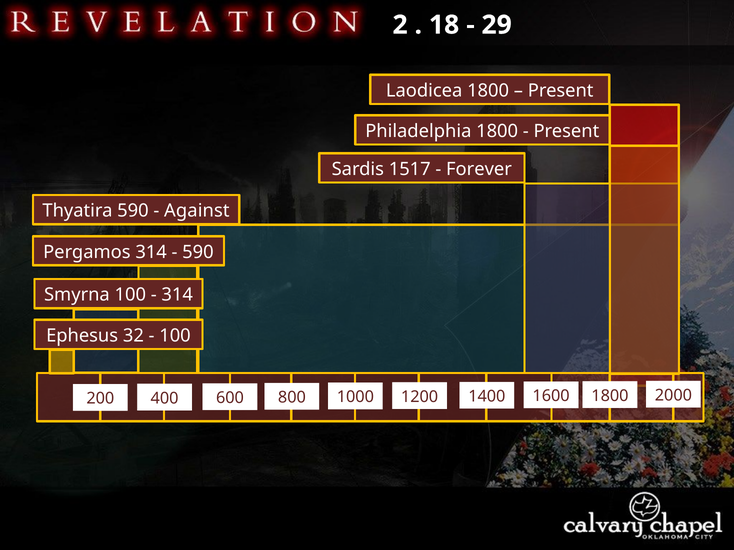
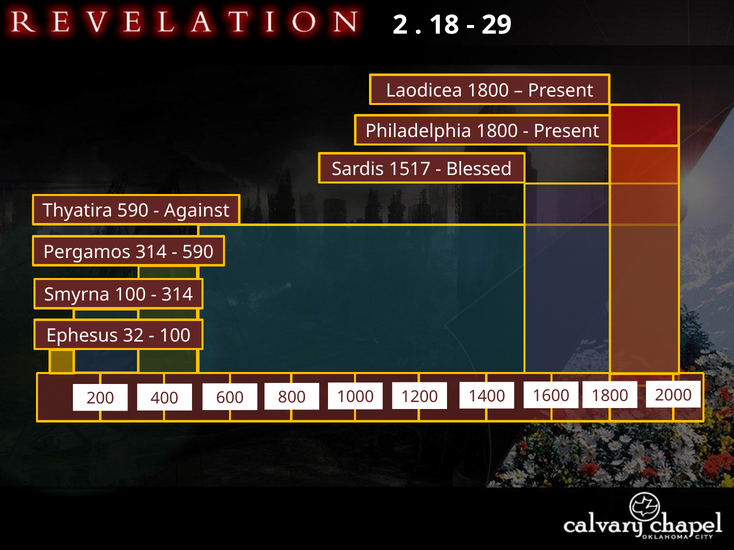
Forever: Forever -> Blessed (479, 169)
